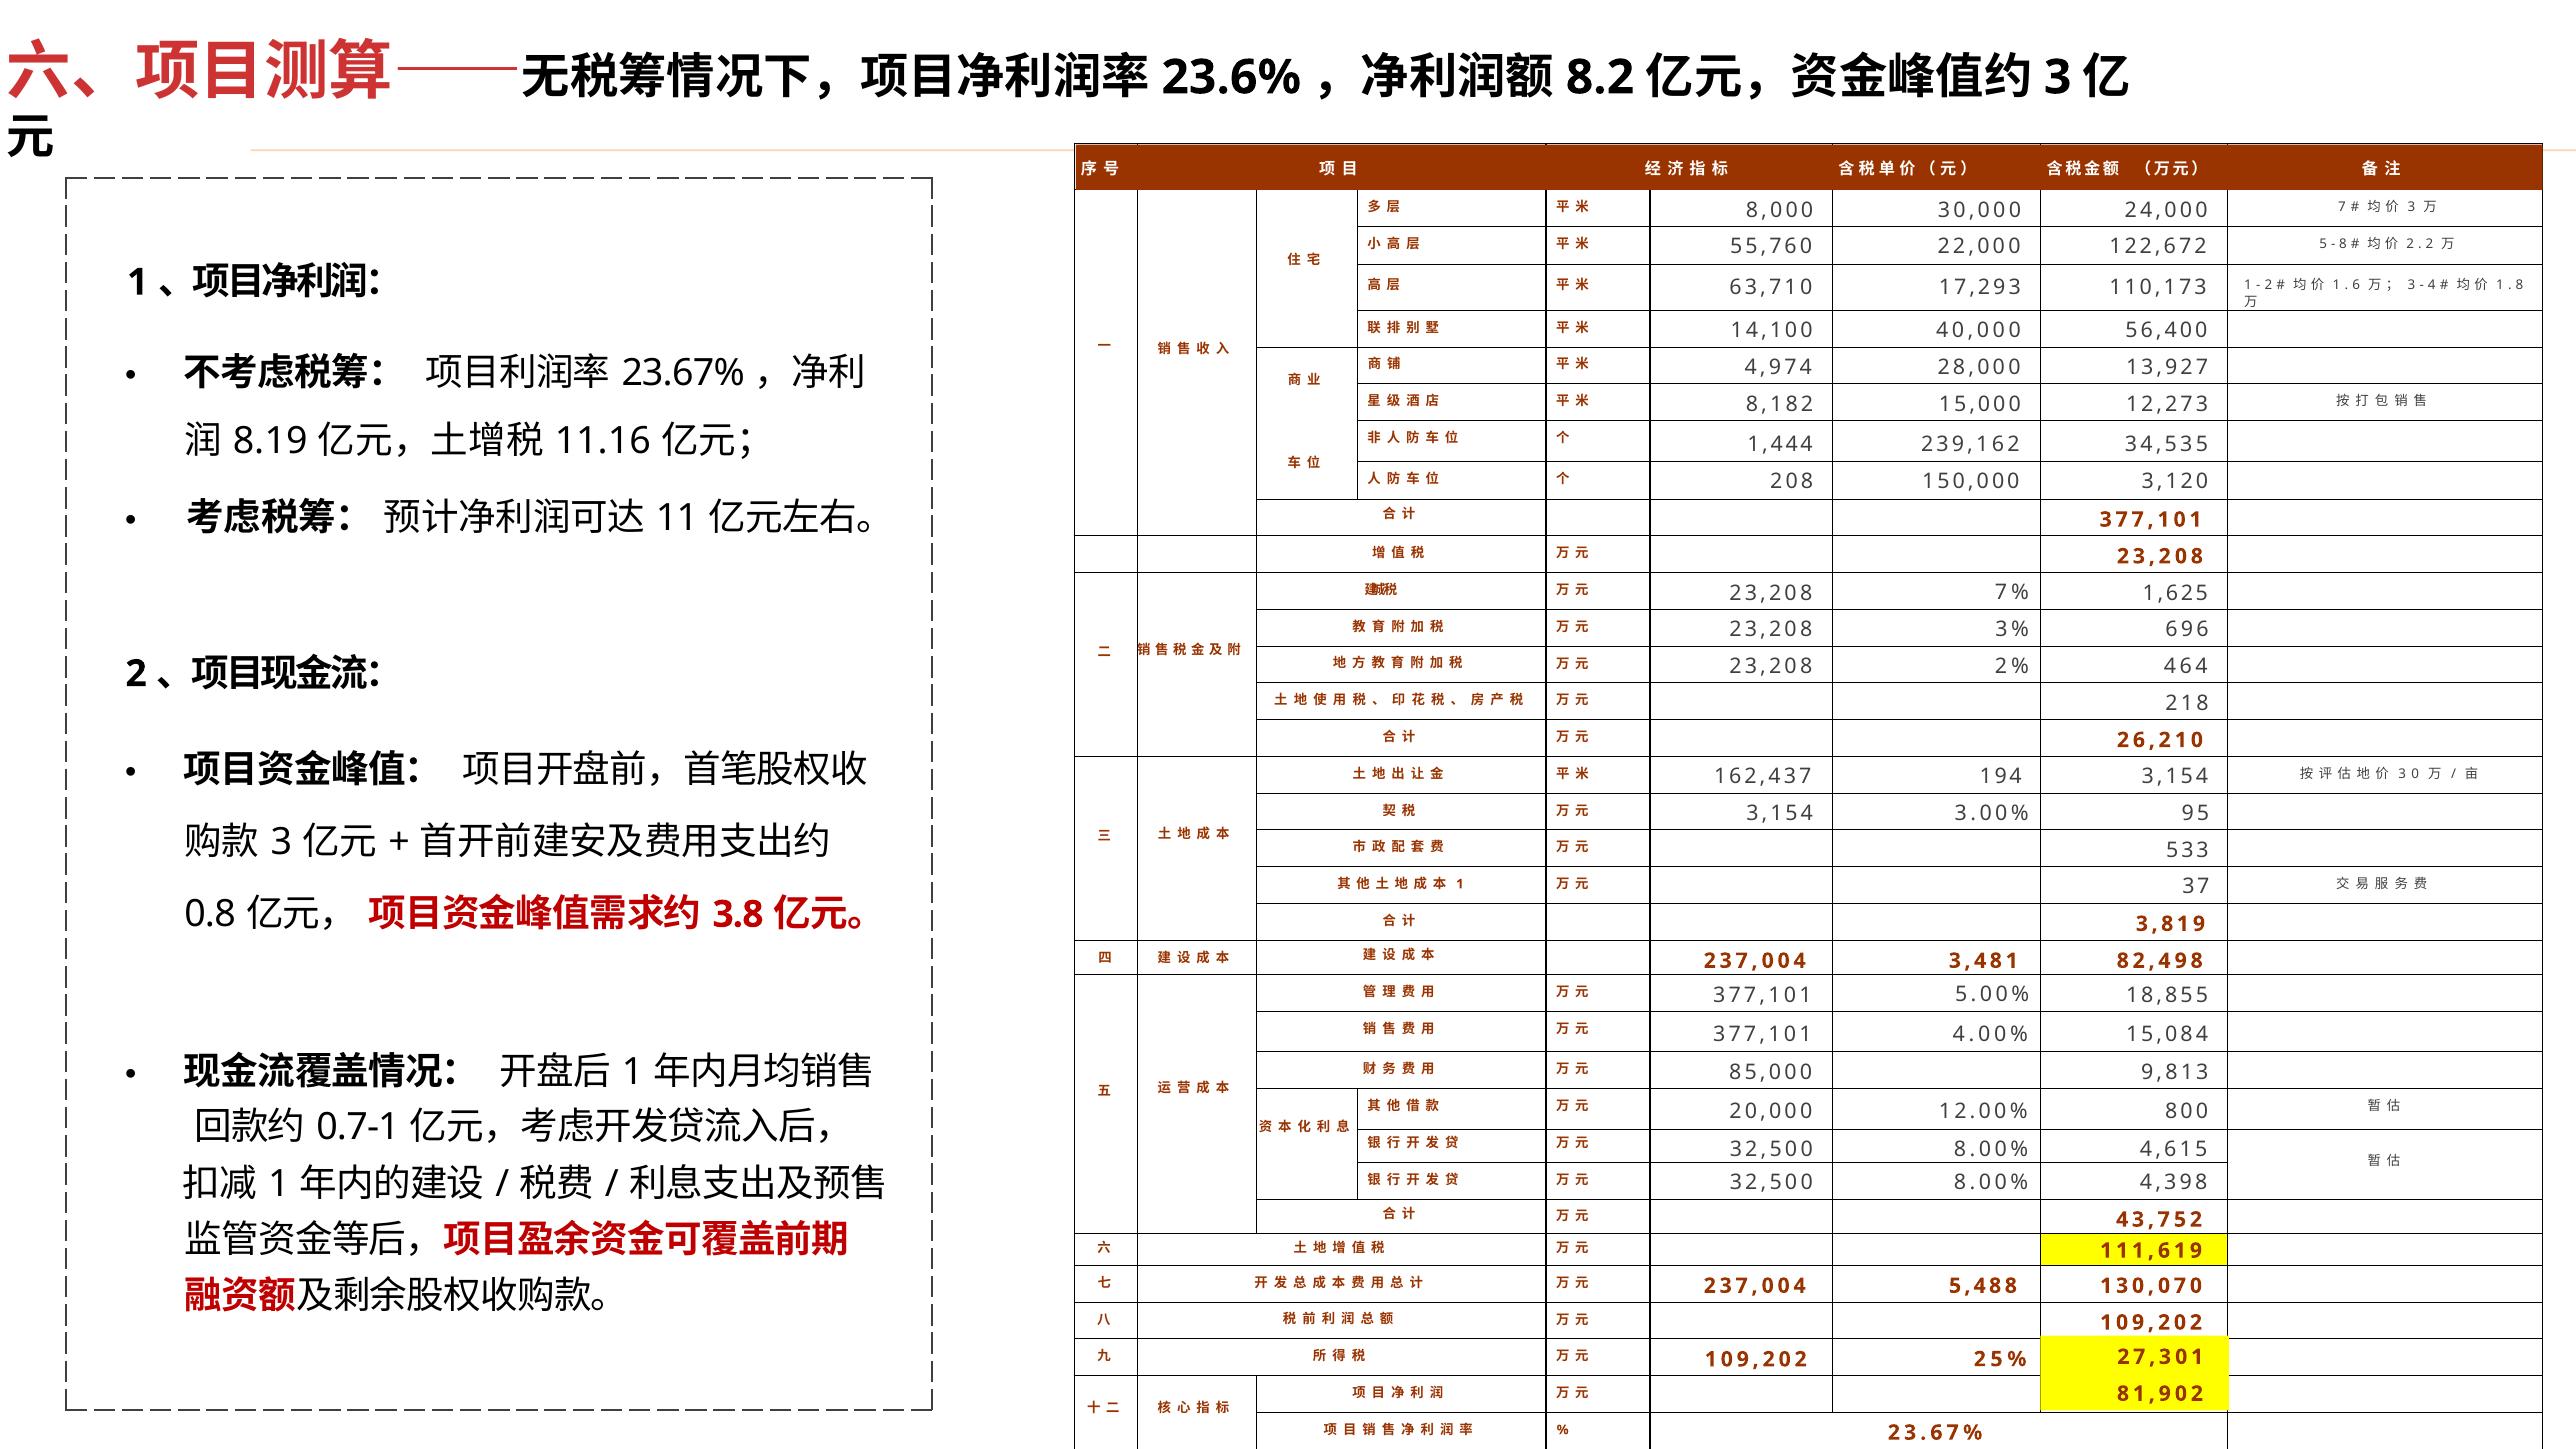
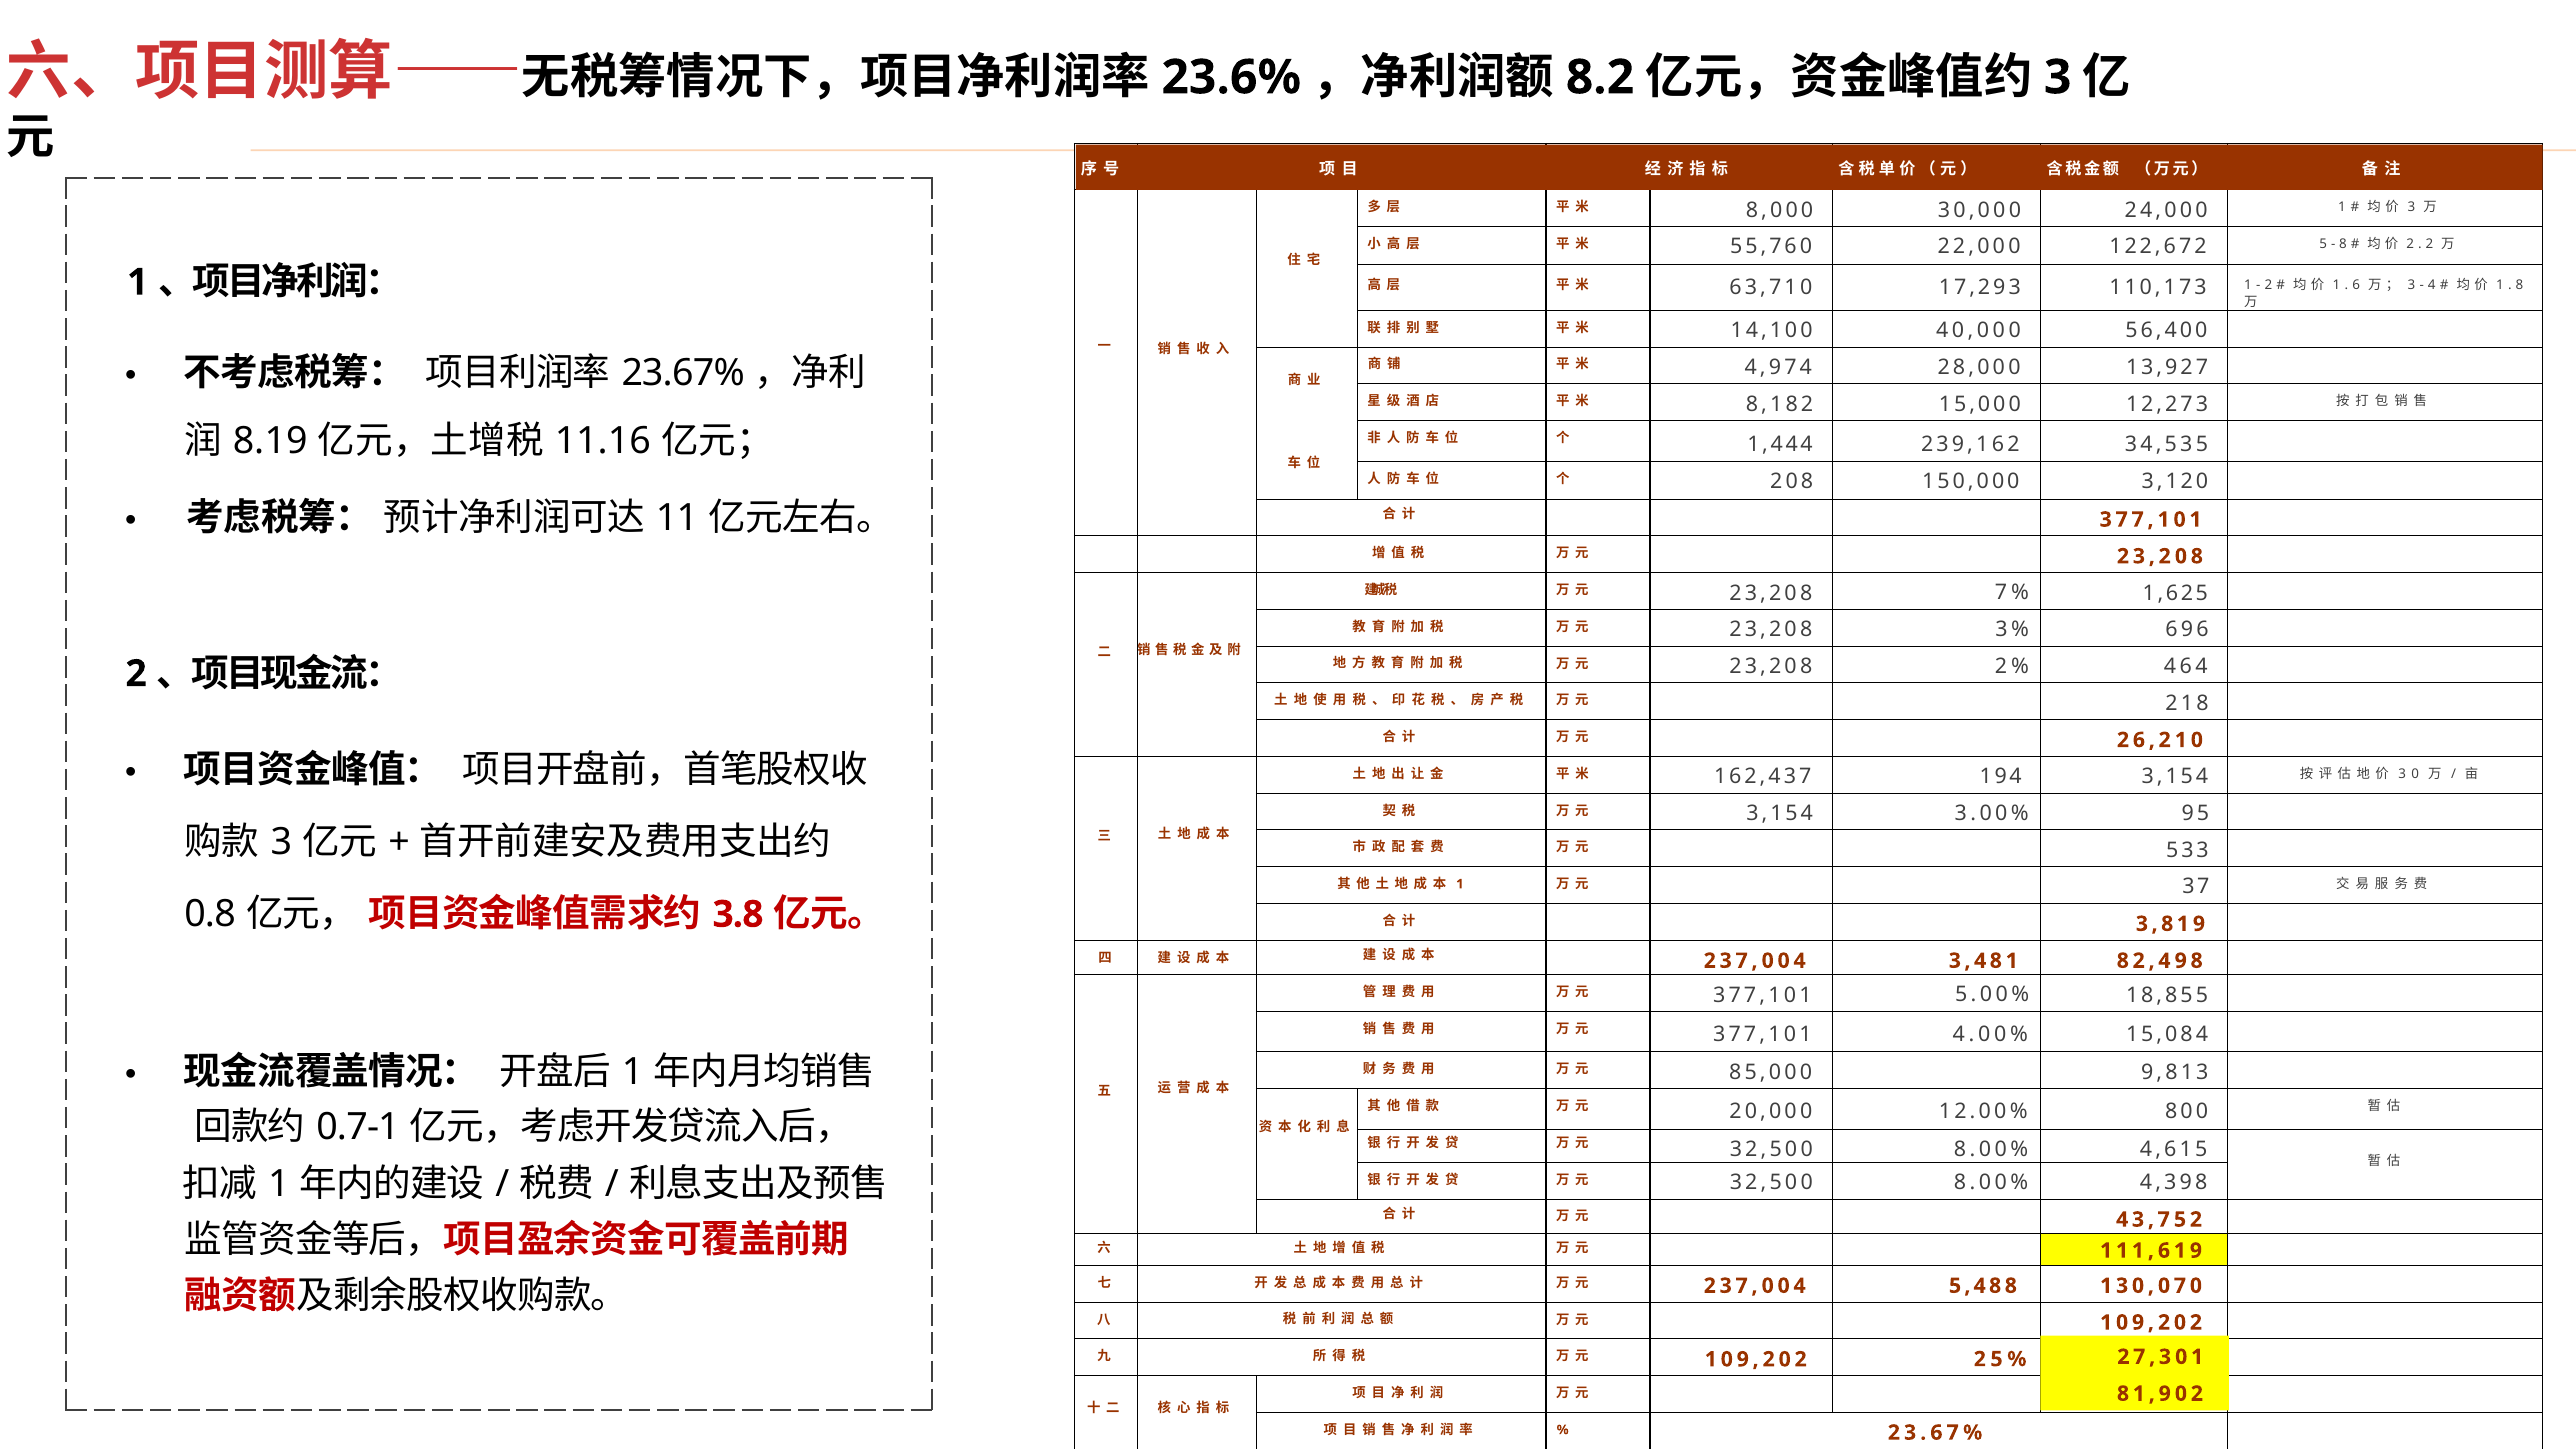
24,000 7: 7 -> 1 (2342, 207)
